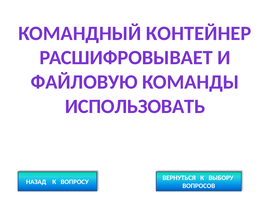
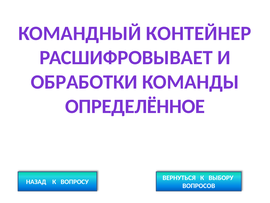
ФАЙЛОВУЮ: ФАЙЛОВУЮ -> ОБРАБОТКИ (84, 82)
ИСПОЛЬЗОВАТЬ: ИСПОЛЬЗОВАТЬ -> ОПРЕДЕЛЁННОЕ (135, 106)
